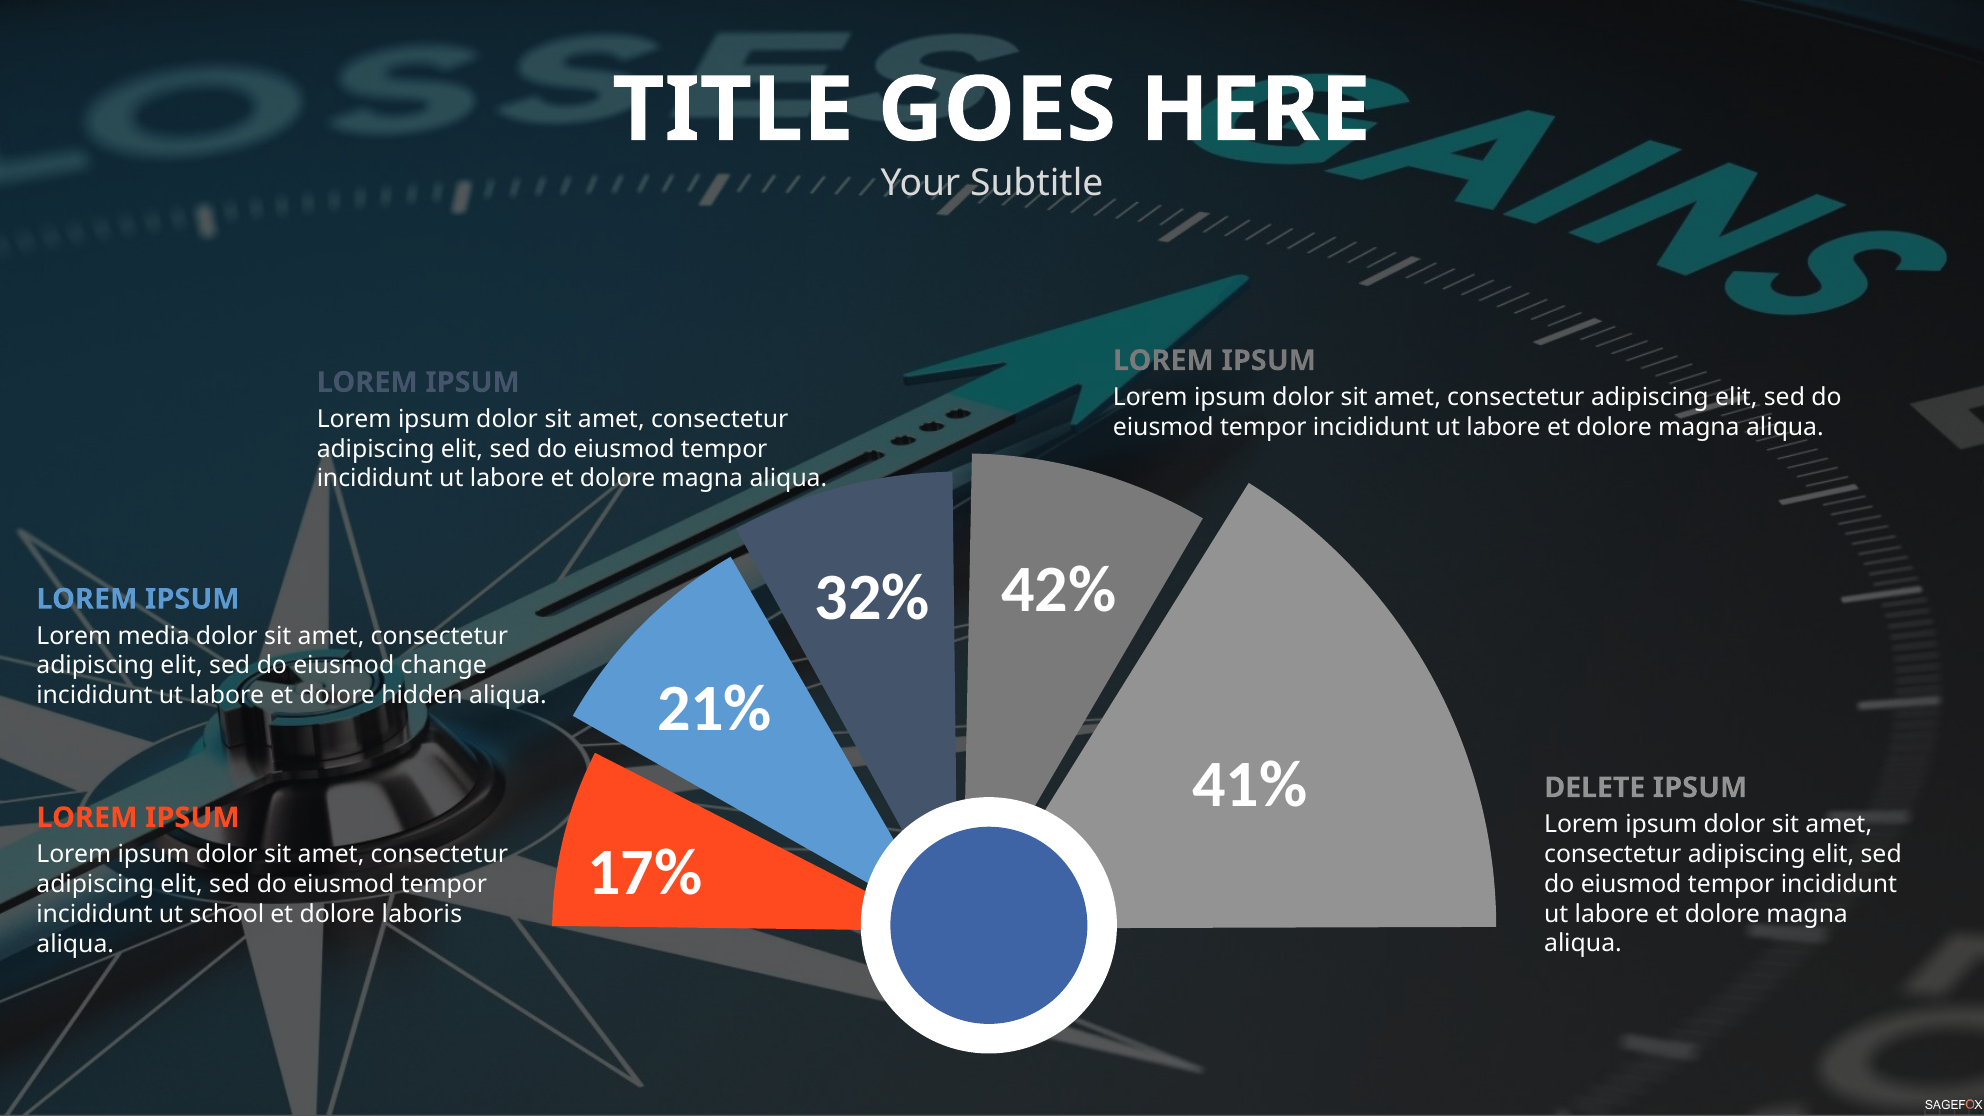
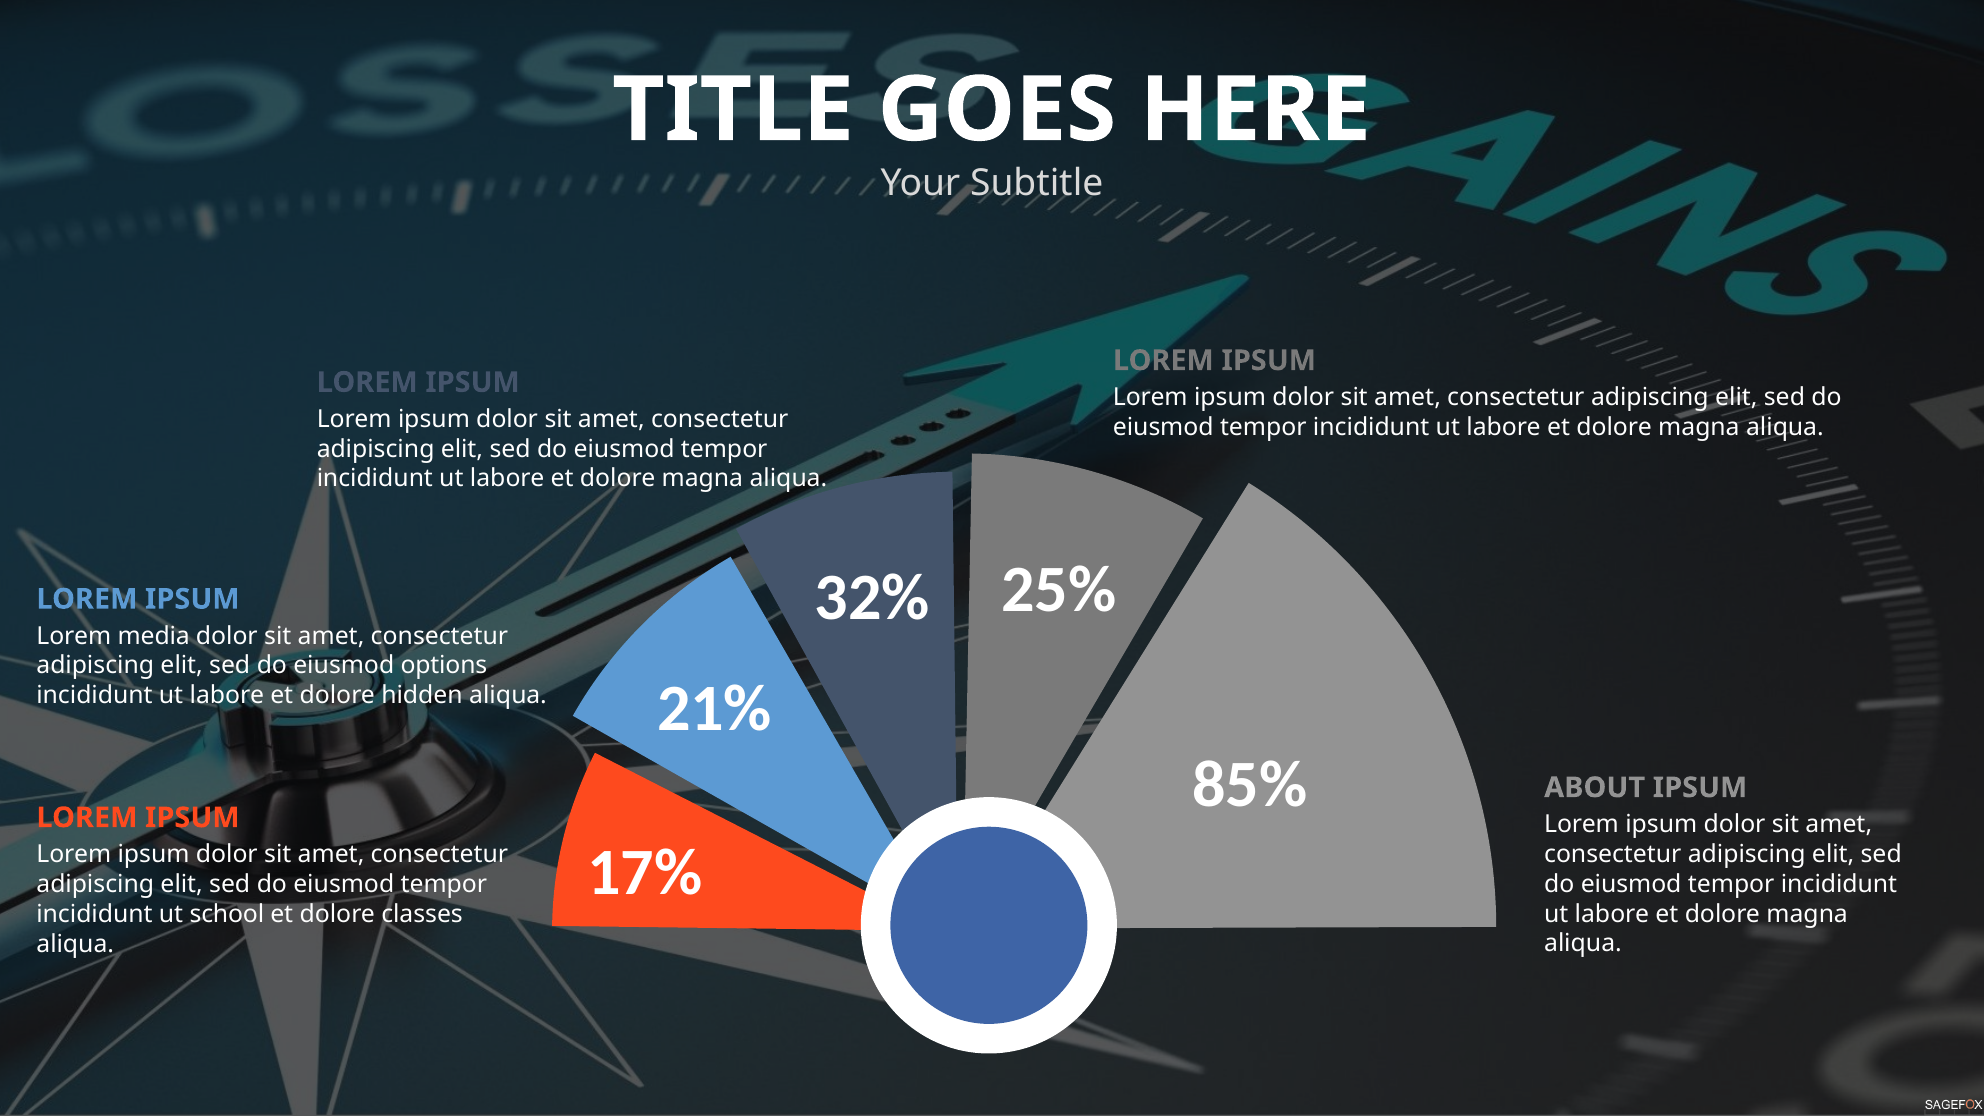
42%: 42% -> 25% (1059, 590)
change: change -> options (444, 666)
41%: 41% -> 85% (1250, 785)
DELETE: DELETE -> ABOUT (1595, 788)
laboris: laboris -> classes (422, 914)
